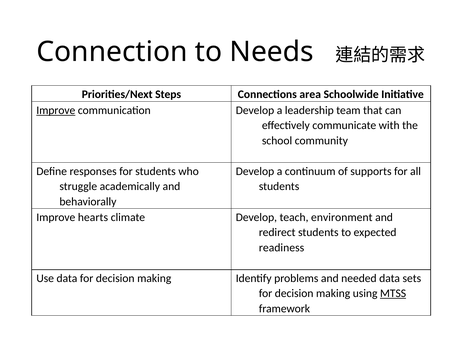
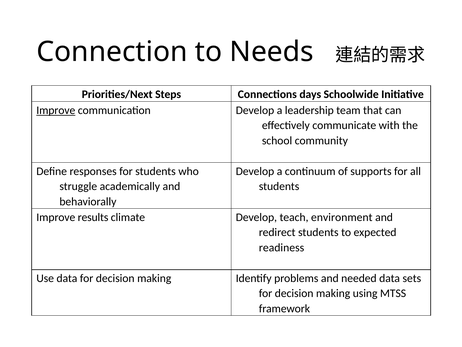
area: area -> days (310, 94)
hearts: hearts -> results (93, 217)
MTSS underline: present -> none (393, 293)
